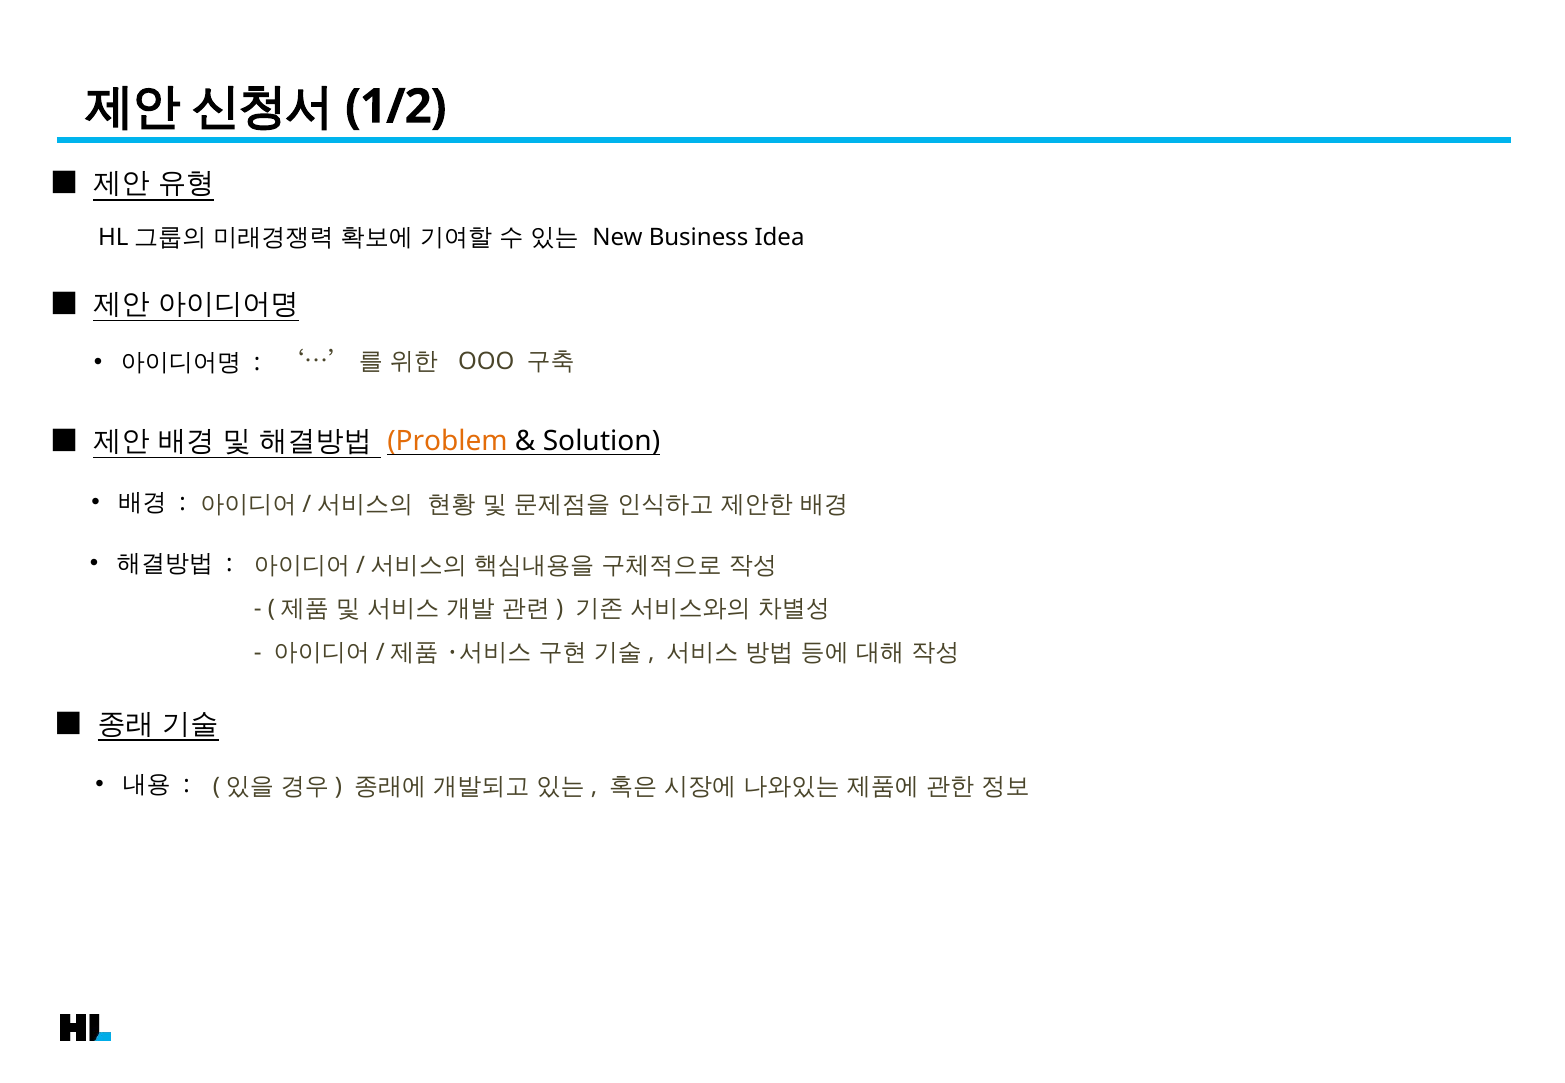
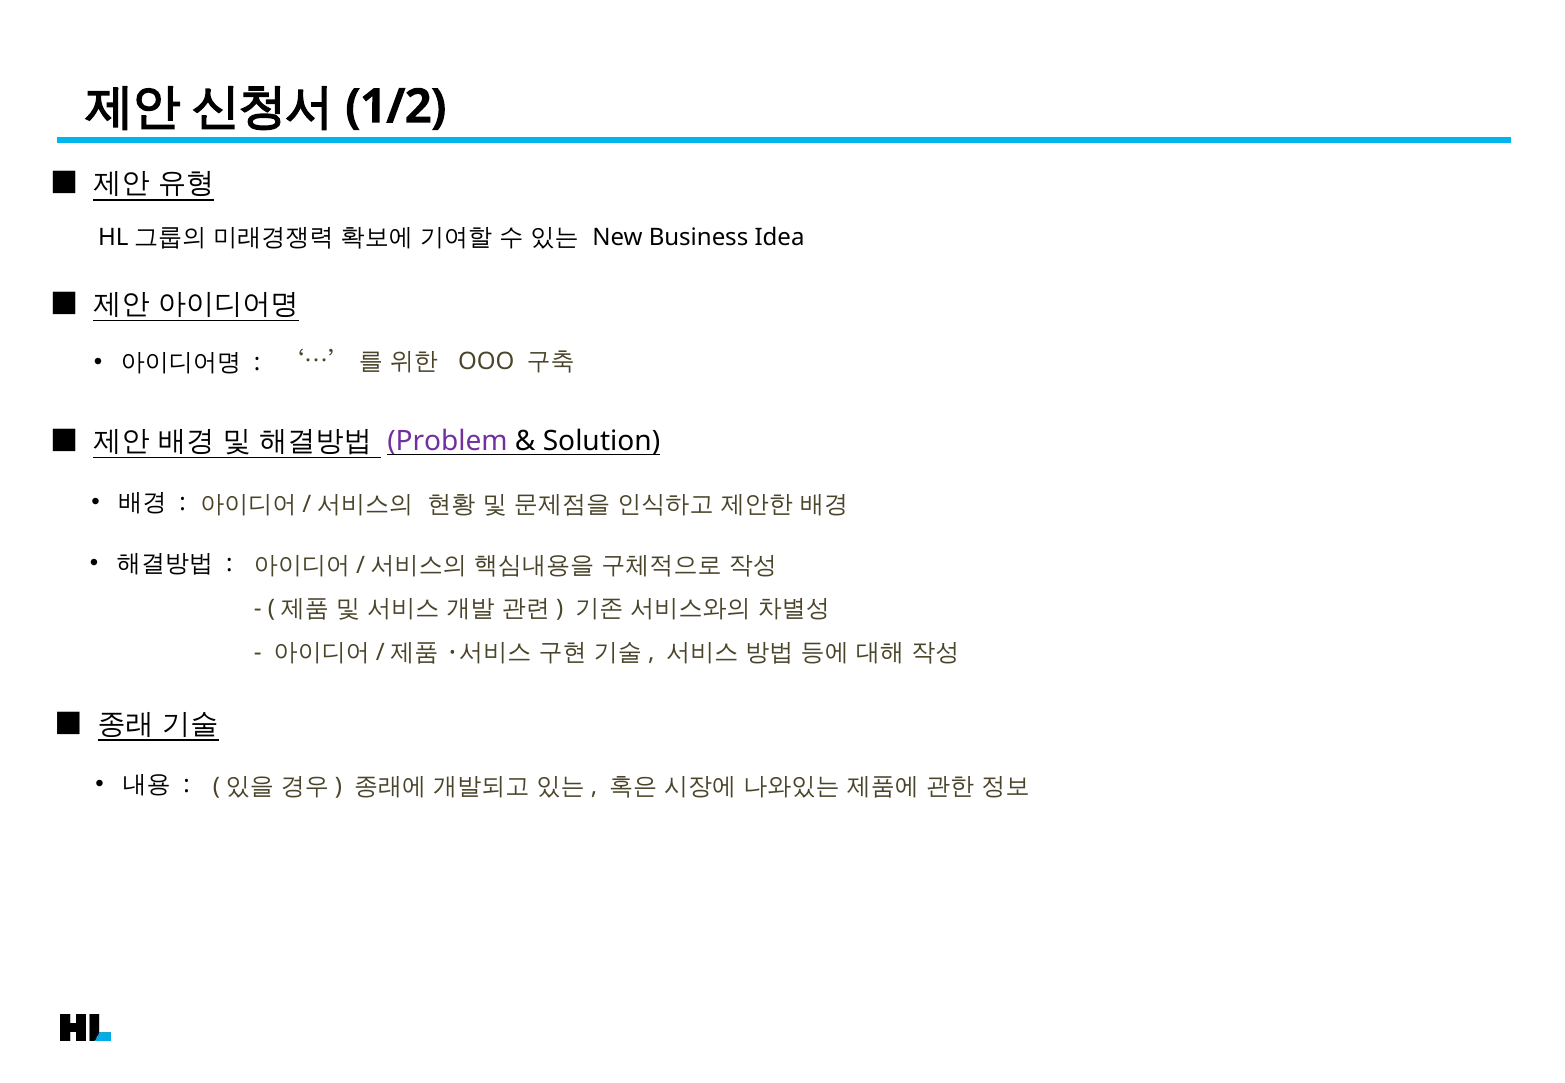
Problem colour: orange -> purple (447, 442)
